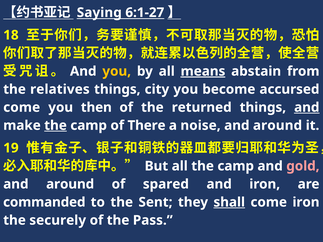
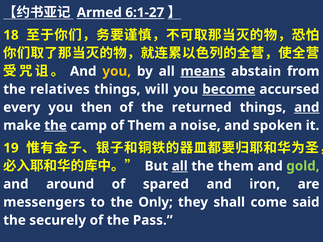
Saying: Saying -> Armed (99, 13)
city: city -> will (157, 89)
become underline: none -> present (229, 89)
come: come -> every (22, 107)
of There: There -> Them (146, 126)
around: around -> spoken (278, 126)
all underline: none -> present (180, 166)
camp: camp -> them (236, 166)
gold colour: pink -> light green (303, 166)
commanded: commanded -> messengers (44, 202)
Sent: Sent -> Only (156, 202)
shall underline: present -> none (229, 202)
come iron: iron -> said (306, 202)
